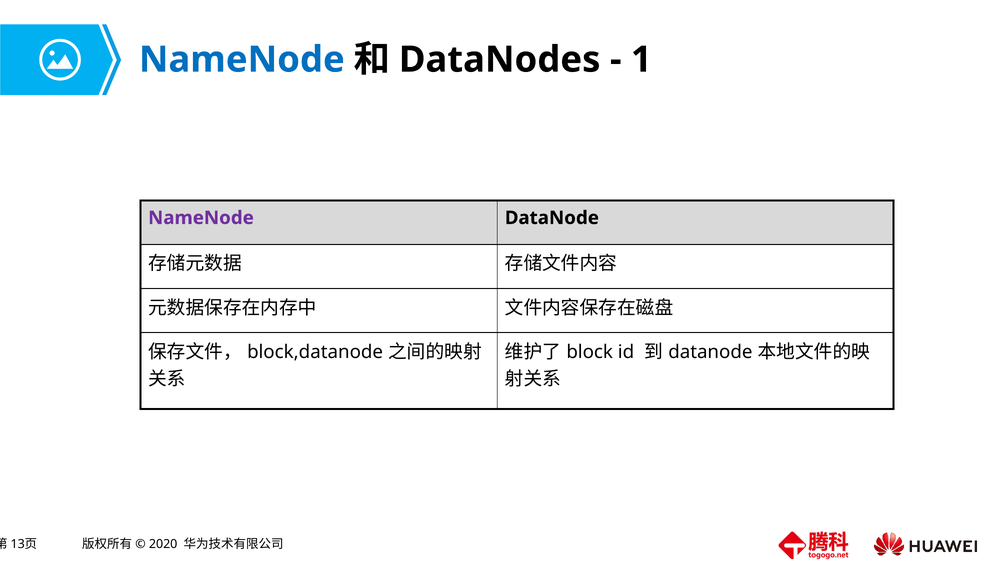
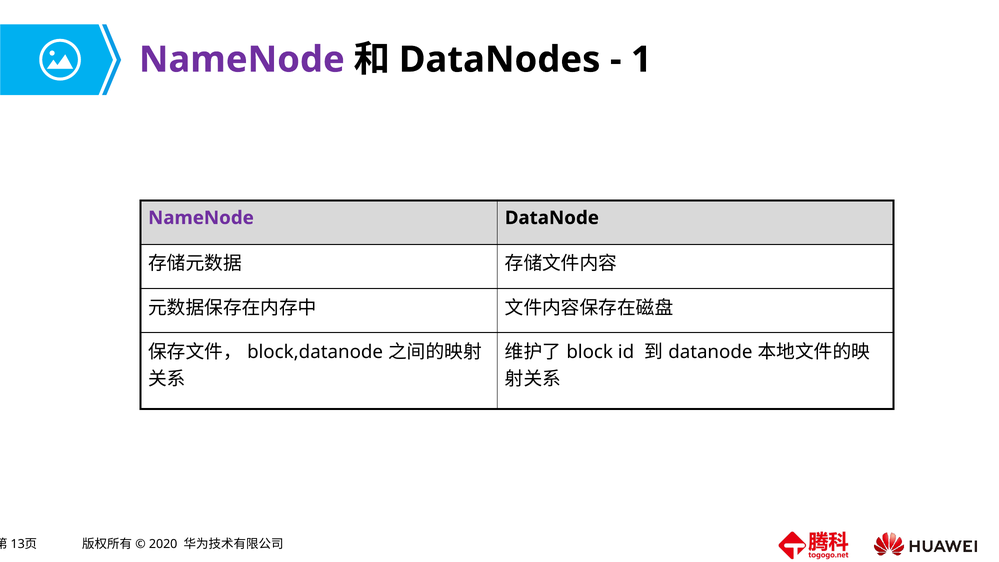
NameNode colour: blue -> purple (242, 60)
